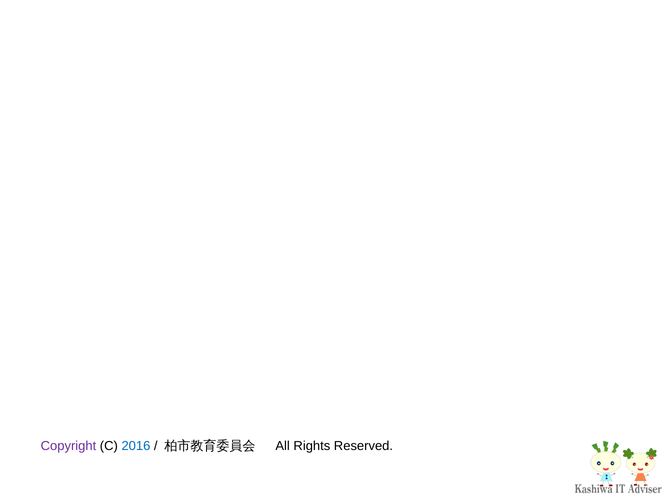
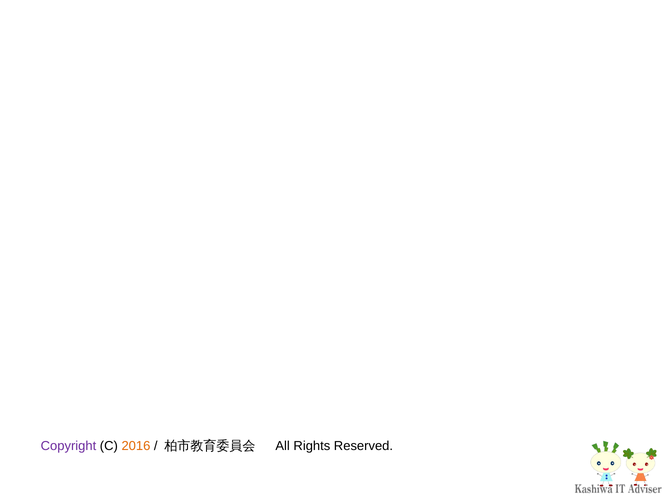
2016 colour: blue -> orange (136, 446)
